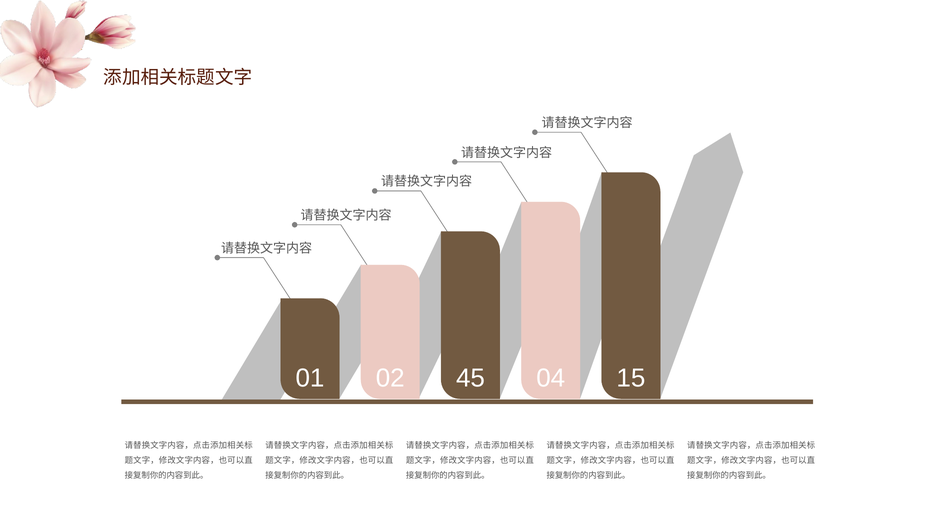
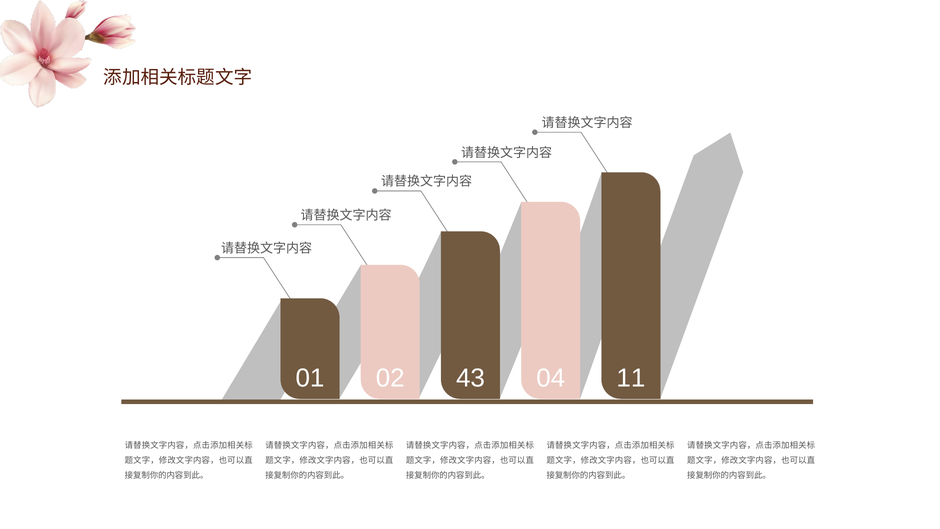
45: 45 -> 43 (470, 378)
15: 15 -> 11 (631, 378)
